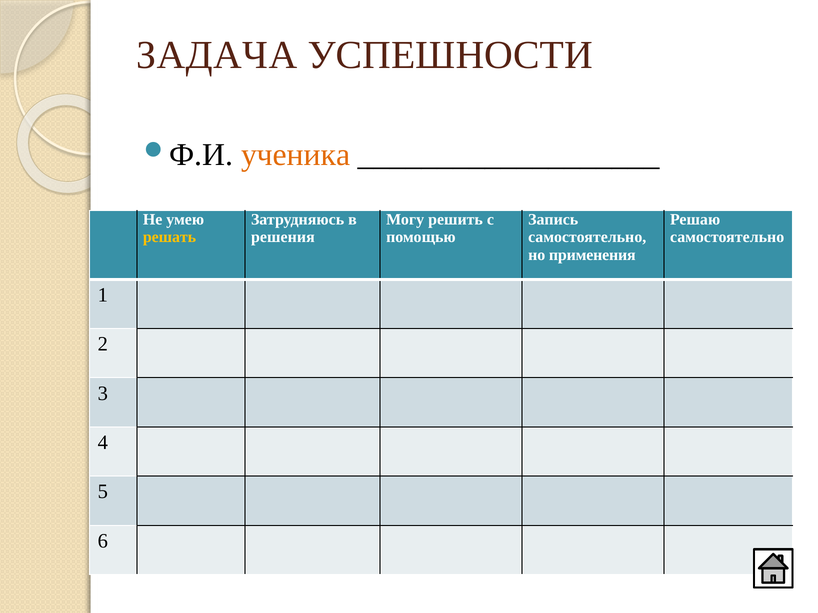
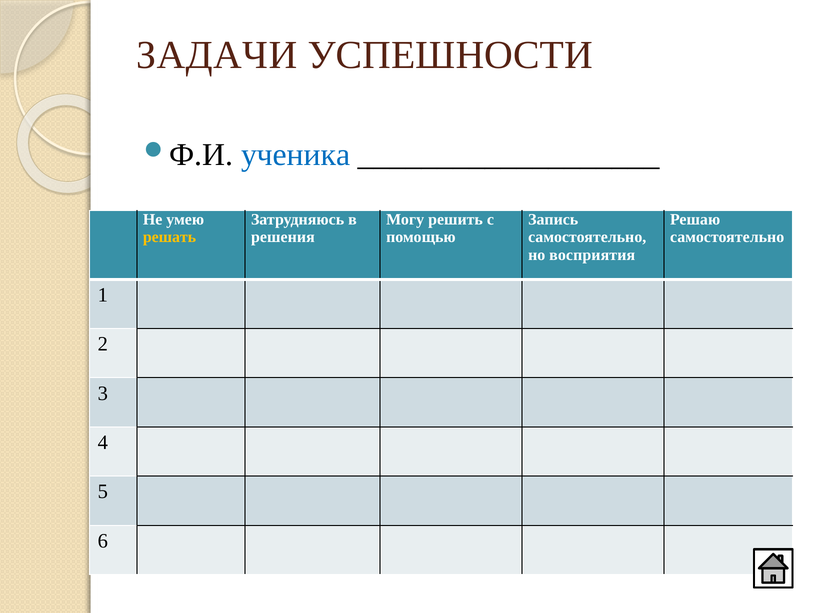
ЗАДАЧА: ЗАДАЧА -> ЗАДАЧИ (217, 55)
ученика colour: orange -> blue (296, 155)
применения: применения -> восприятия (592, 255)
